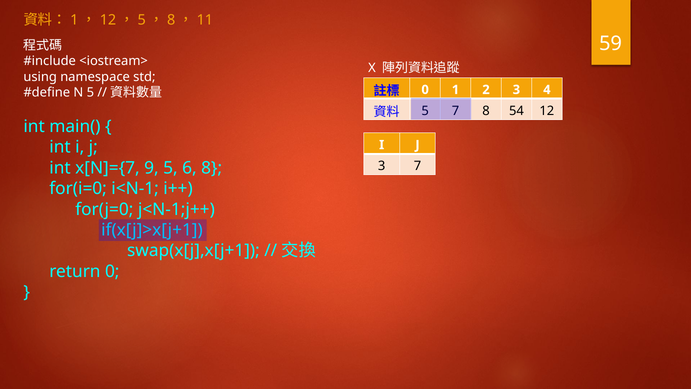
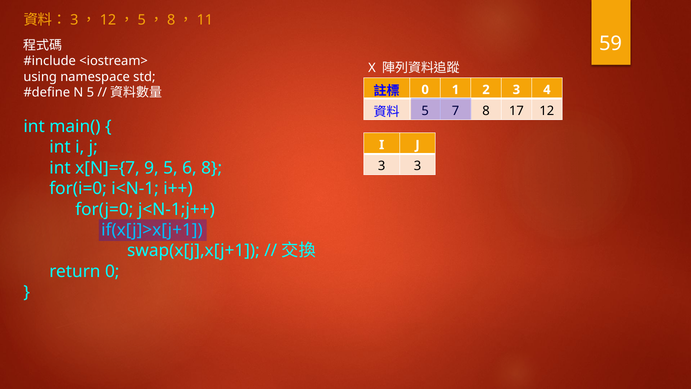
1: 1 -> 3 (74, 20)
54: 54 -> 17 (516, 111)
3 7: 7 -> 3 (418, 166)
